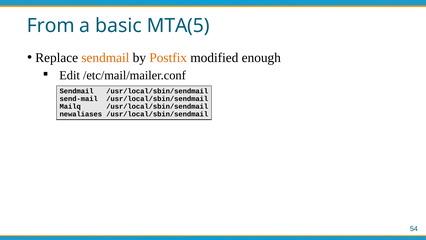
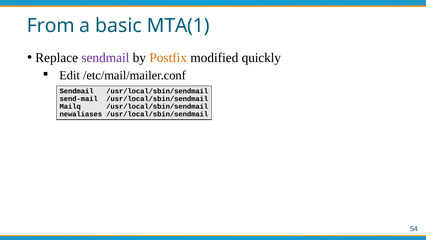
MTA(5: MTA(5 -> MTA(1 (178, 26)
sendmail colour: orange -> purple (105, 58)
enough: enough -> quickly (261, 58)
